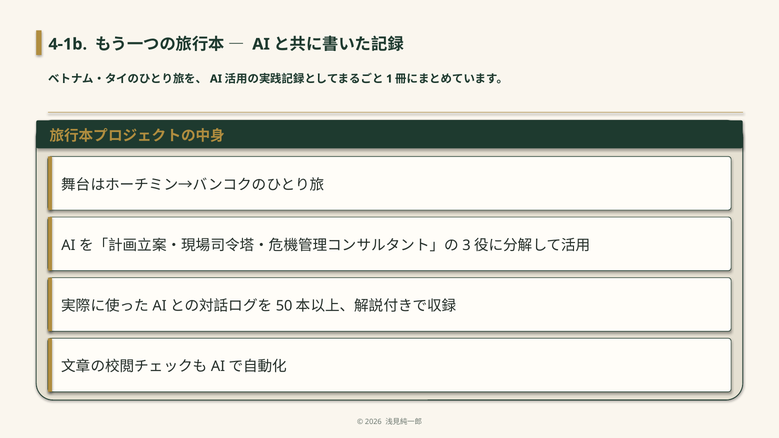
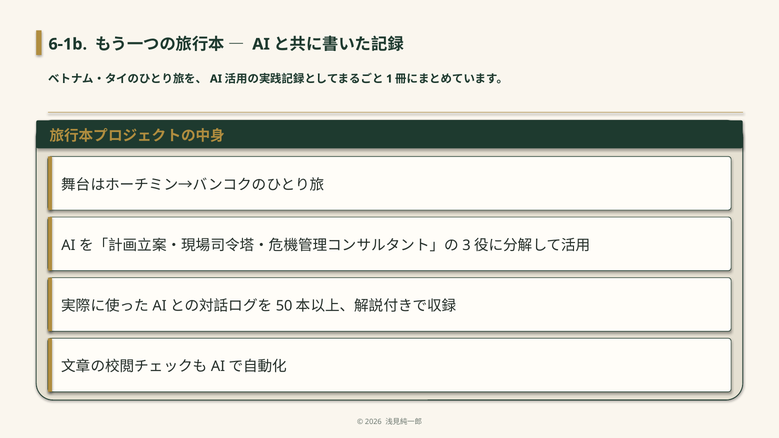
4-1b: 4-1b -> 6-1b (68, 44)
